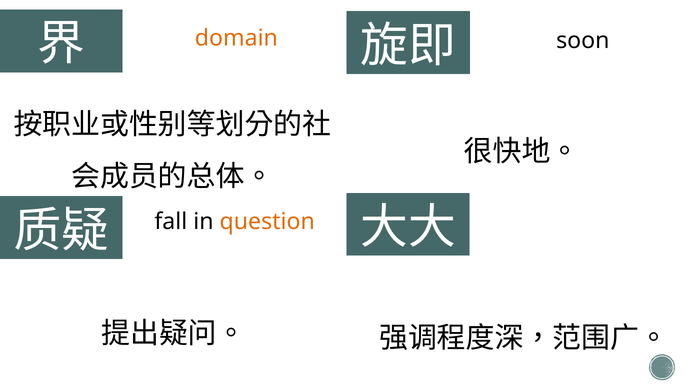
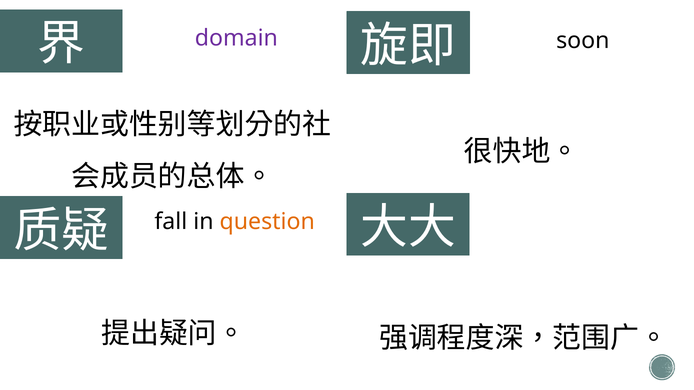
domain colour: orange -> purple (236, 38)
